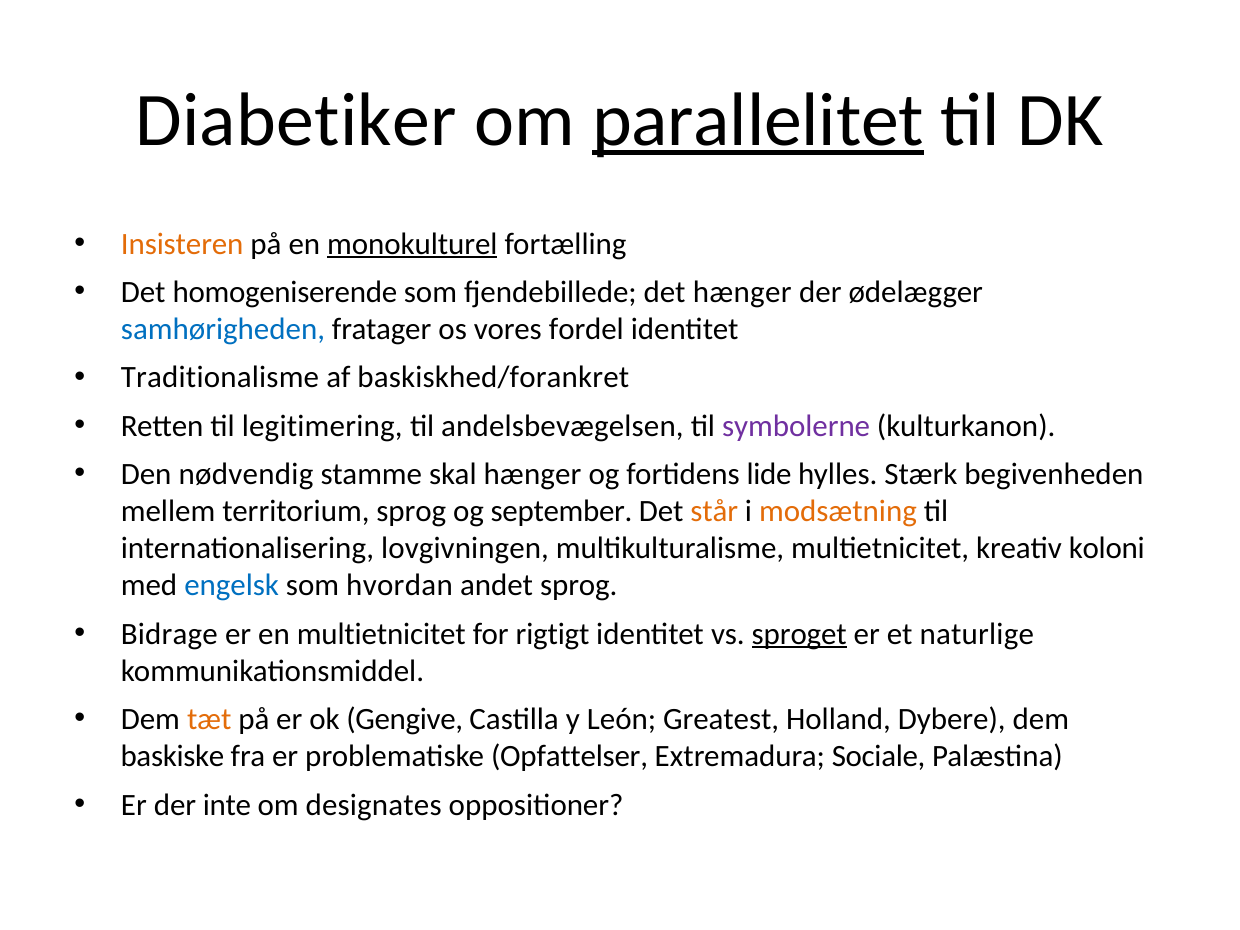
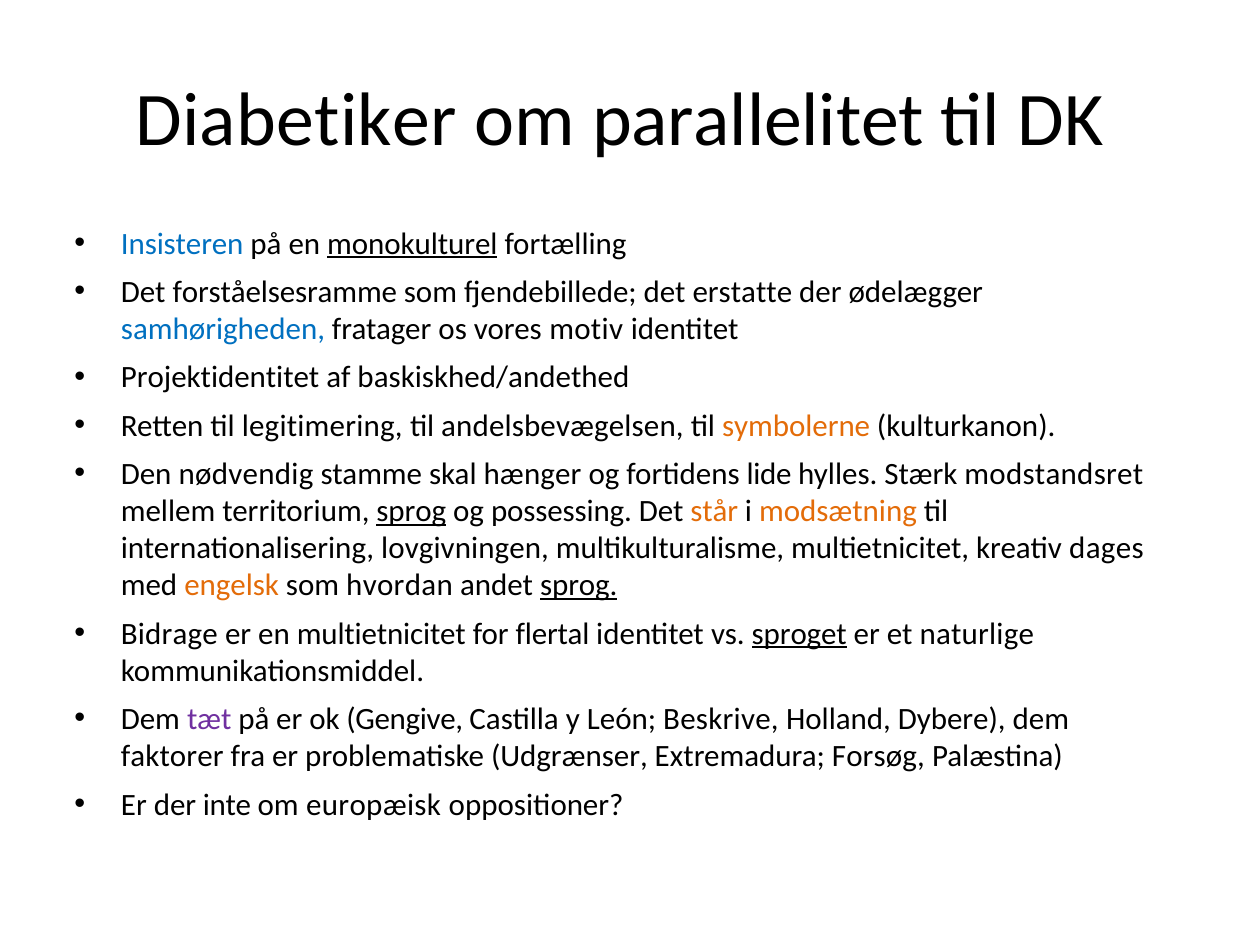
parallelitet underline: present -> none (758, 120)
Insisteren colour: orange -> blue (182, 244)
homogeniserende: homogeniserende -> forståelsesramme (285, 292)
det hænger: hænger -> erstatte (742, 292)
fordel: fordel -> motiv (586, 329)
Traditionalisme: Traditionalisme -> Projektidentitet (220, 378)
baskiskhed/forankret: baskiskhed/forankret -> baskiskhed/andethed (493, 378)
symbolerne colour: purple -> orange (796, 426)
begivenheden: begivenheden -> modstandsret (1054, 474)
sprog underline: none -> present (411, 511)
september: september -> possessing (561, 511)
koloni: koloni -> dages (1106, 549)
engelsk colour: blue -> orange (232, 586)
sprog underline: none -> present (579, 586)
rigtigt: rigtigt -> flertal (553, 634)
tæt colour: orange -> purple (209, 719)
Greatest: Greatest -> Beskrive (721, 719)
baskiske: baskiske -> faktorer (172, 757)
Opfattelser: Opfattelser -> Udgrænser (569, 757)
Sociale: Sociale -> Forsøg (878, 757)
designates: designates -> europæisk (374, 805)
